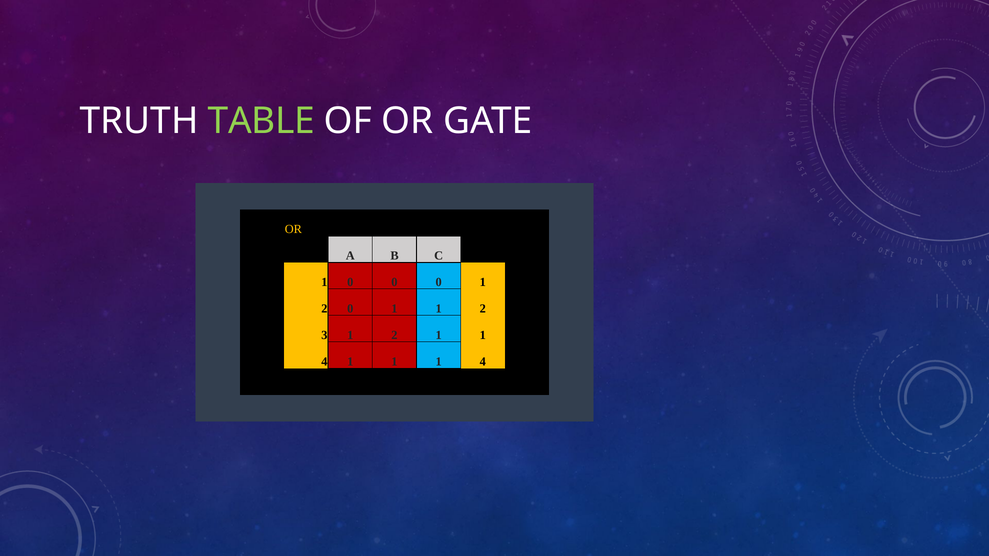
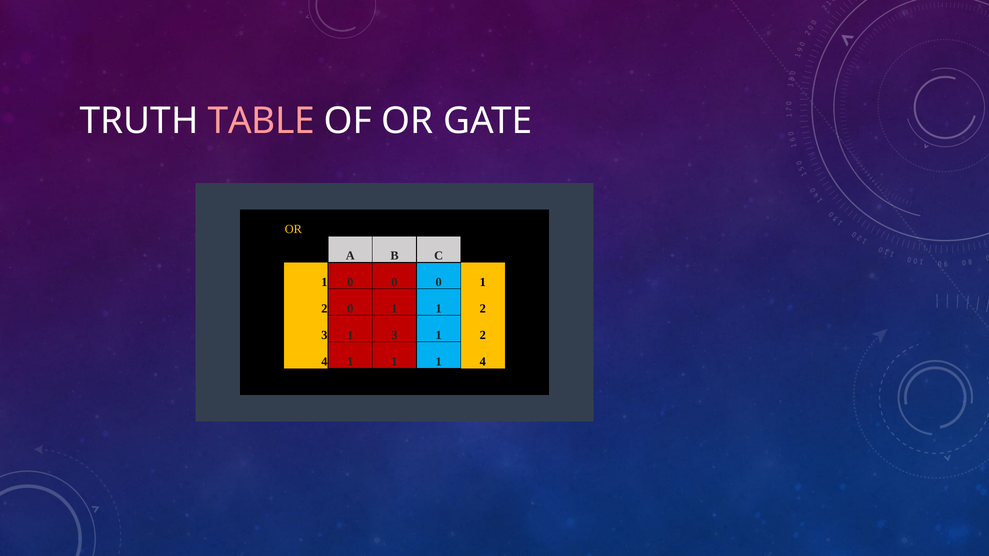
TABLE colour: light green -> pink (261, 121)
3 1 2: 2 -> 3 (394, 335)
1: 1 -> 2 (483, 335)
